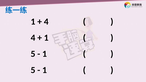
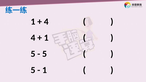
1: 1 -> 5 (45, 54)
